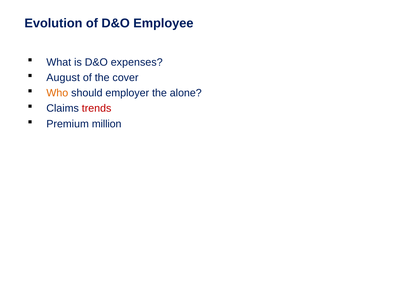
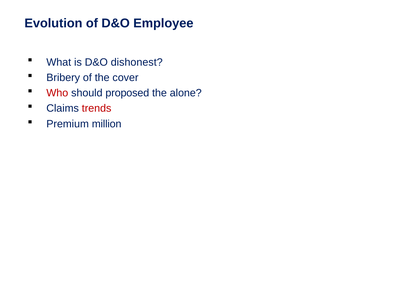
expenses: expenses -> dishonest (137, 62)
August: August -> Bribery (63, 78)
Who colour: orange -> red (57, 93)
employer: employer -> proposed (127, 93)
